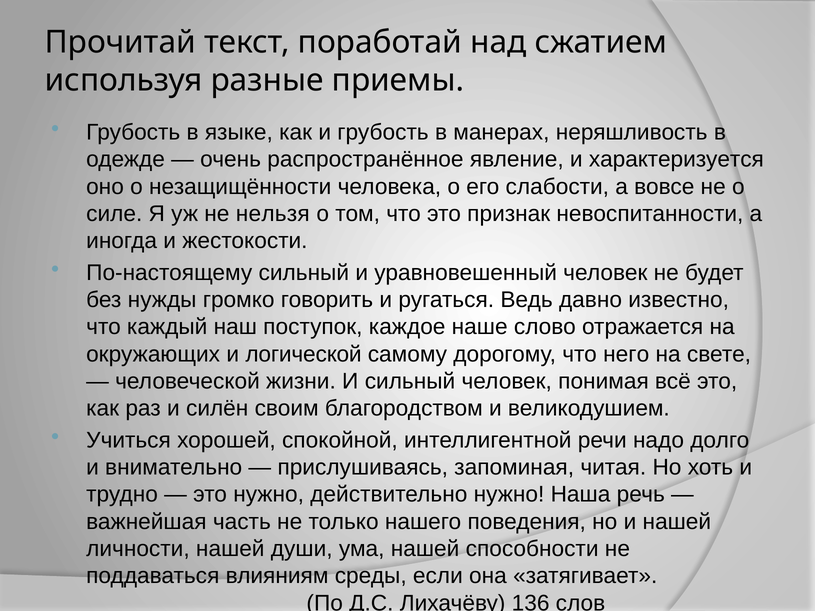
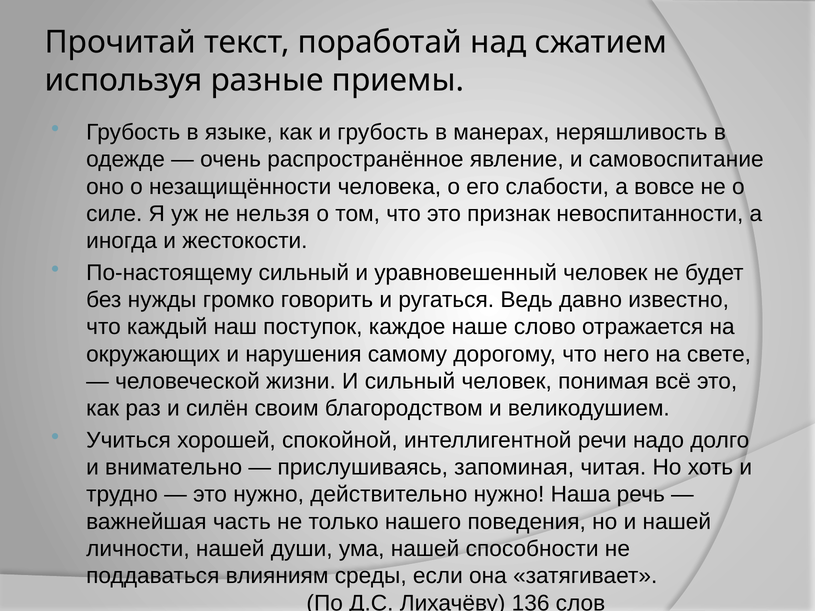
характеризуется: характеризуется -> самовоспитание (676, 159)
логической: логической -> нарушения (303, 354)
